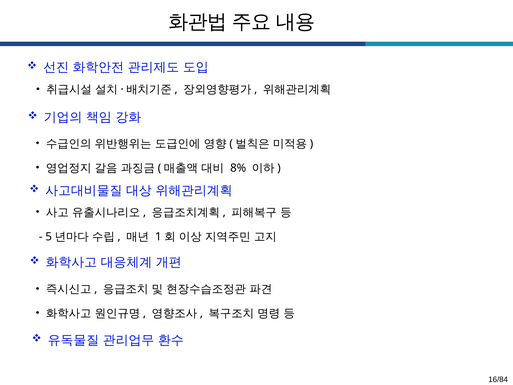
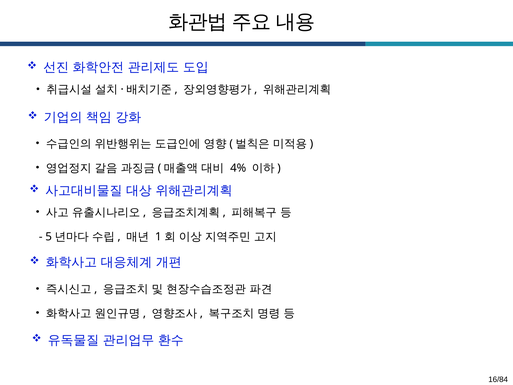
8%: 8% -> 4% (238, 168)
